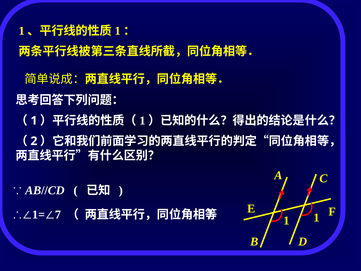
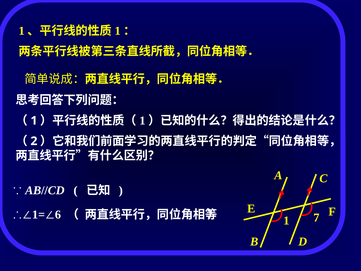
7: 7 -> 6 (58, 214)
1 1: 1 -> 7 (316, 217)
